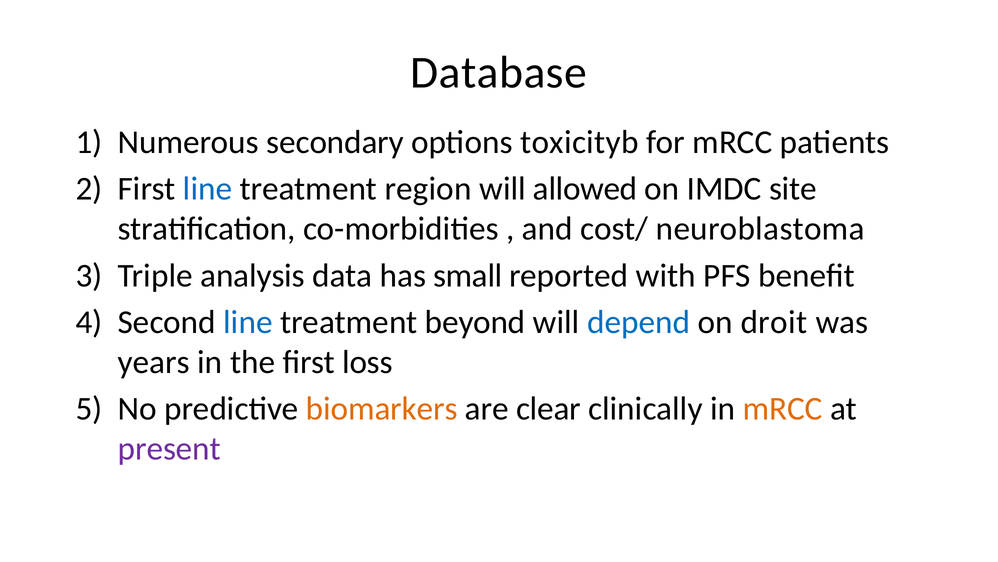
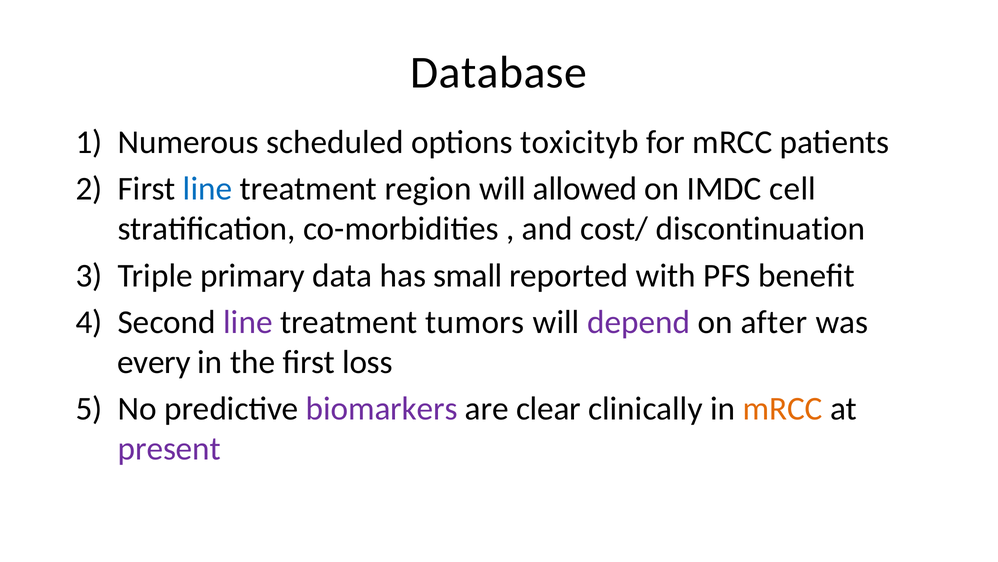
secondary: secondary -> scheduled (335, 142)
site: site -> cell (793, 189)
neuroblastoma: neuroblastoma -> discontinuation (760, 229)
analysis: analysis -> primary (253, 275)
line colour: blue -> purple (248, 322)
beyond: beyond -> tumors (475, 322)
depend colour: blue -> purple (639, 322)
droit: droit -> after (774, 322)
years: years -> every (154, 362)
biomarkers colour: orange -> purple (382, 409)
